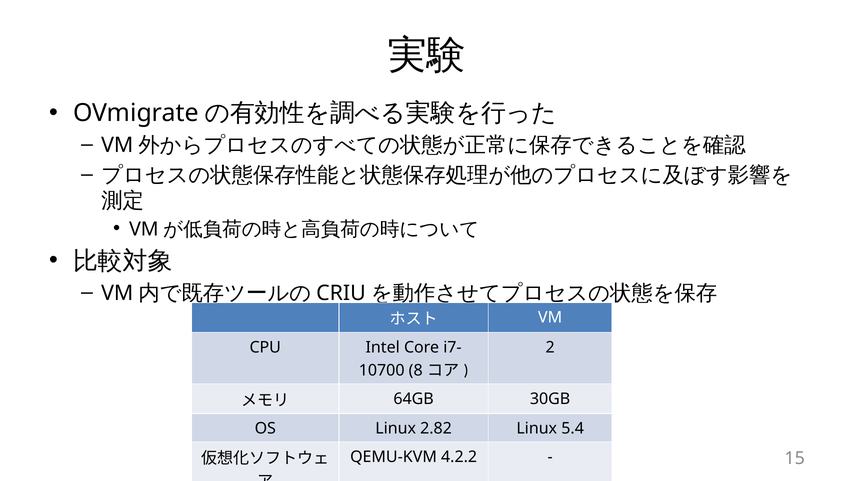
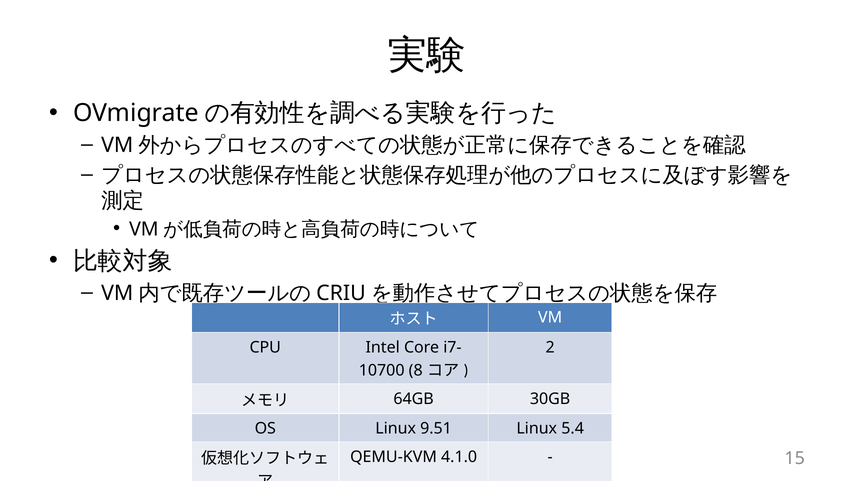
2.82: 2.82 -> 9.51 (436, 428)
4.2.2: 4.2.2 -> 4.1.0 (459, 456)
